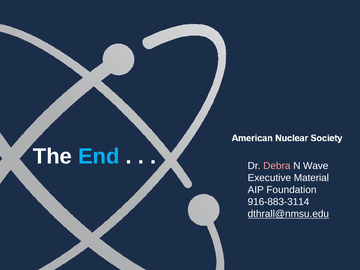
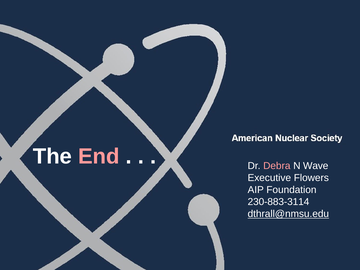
End colour: light blue -> pink (99, 156)
Material: Material -> Flowers (311, 178)
916-883-3114: 916-883-3114 -> 230-883-3114 (278, 202)
